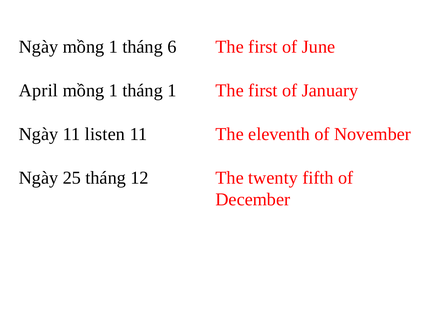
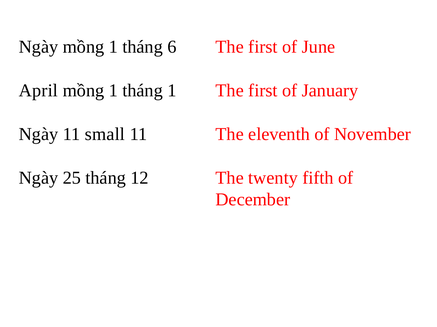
listen: listen -> small (105, 135)
